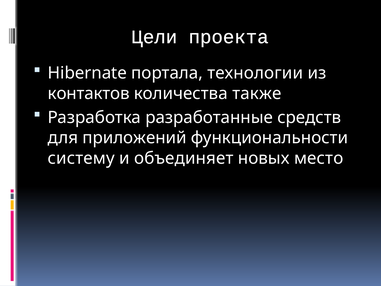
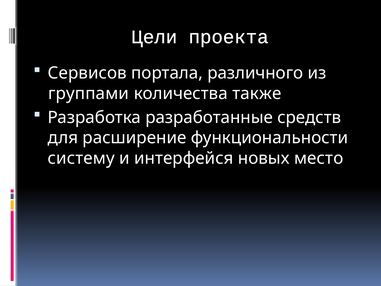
Hibernate: Hibernate -> Сервисов (87, 73)
технологии: технологии -> различного (255, 73)
контактов: контактов -> группами (89, 93)
приложений: приложений -> расширение (134, 138)
объединяет: объединяет -> интерфейся (184, 158)
